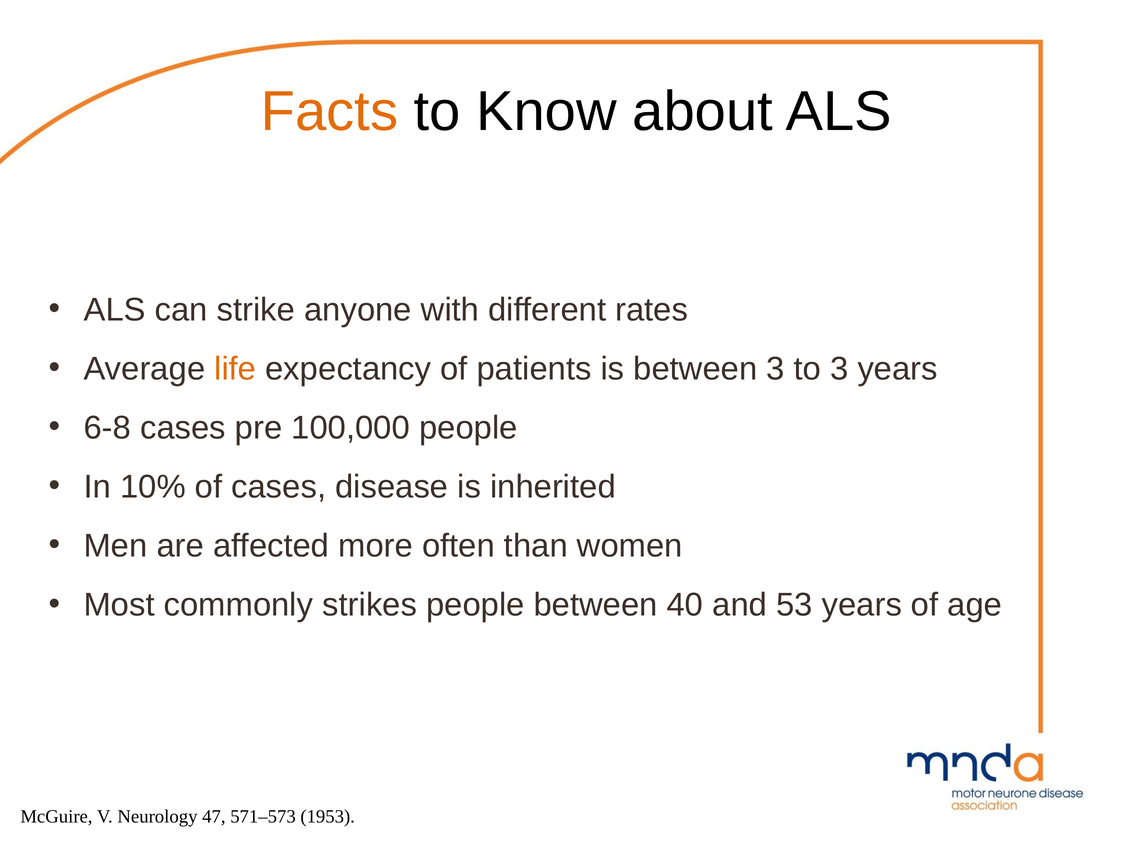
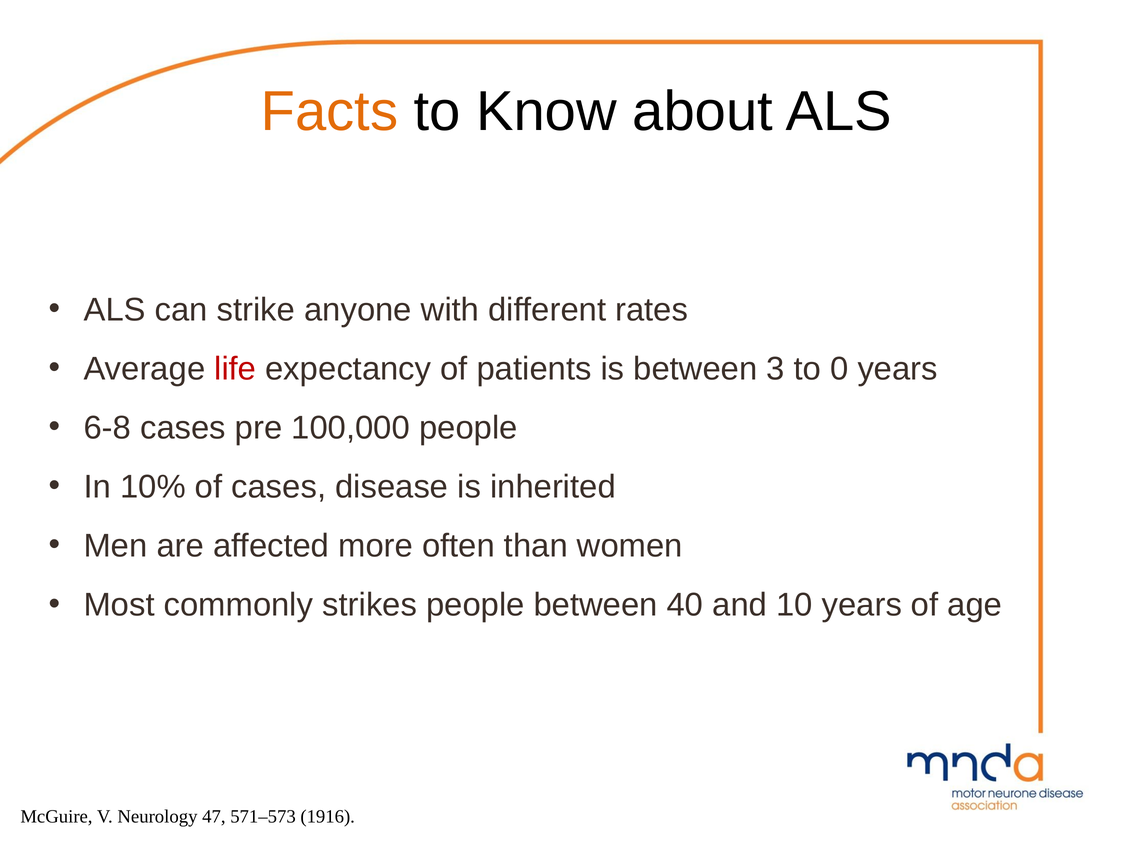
life colour: orange -> red (235, 369)
to 3: 3 -> 0 (839, 369)
53: 53 -> 10 (794, 605)
1953: 1953 -> 1916 (328, 816)
